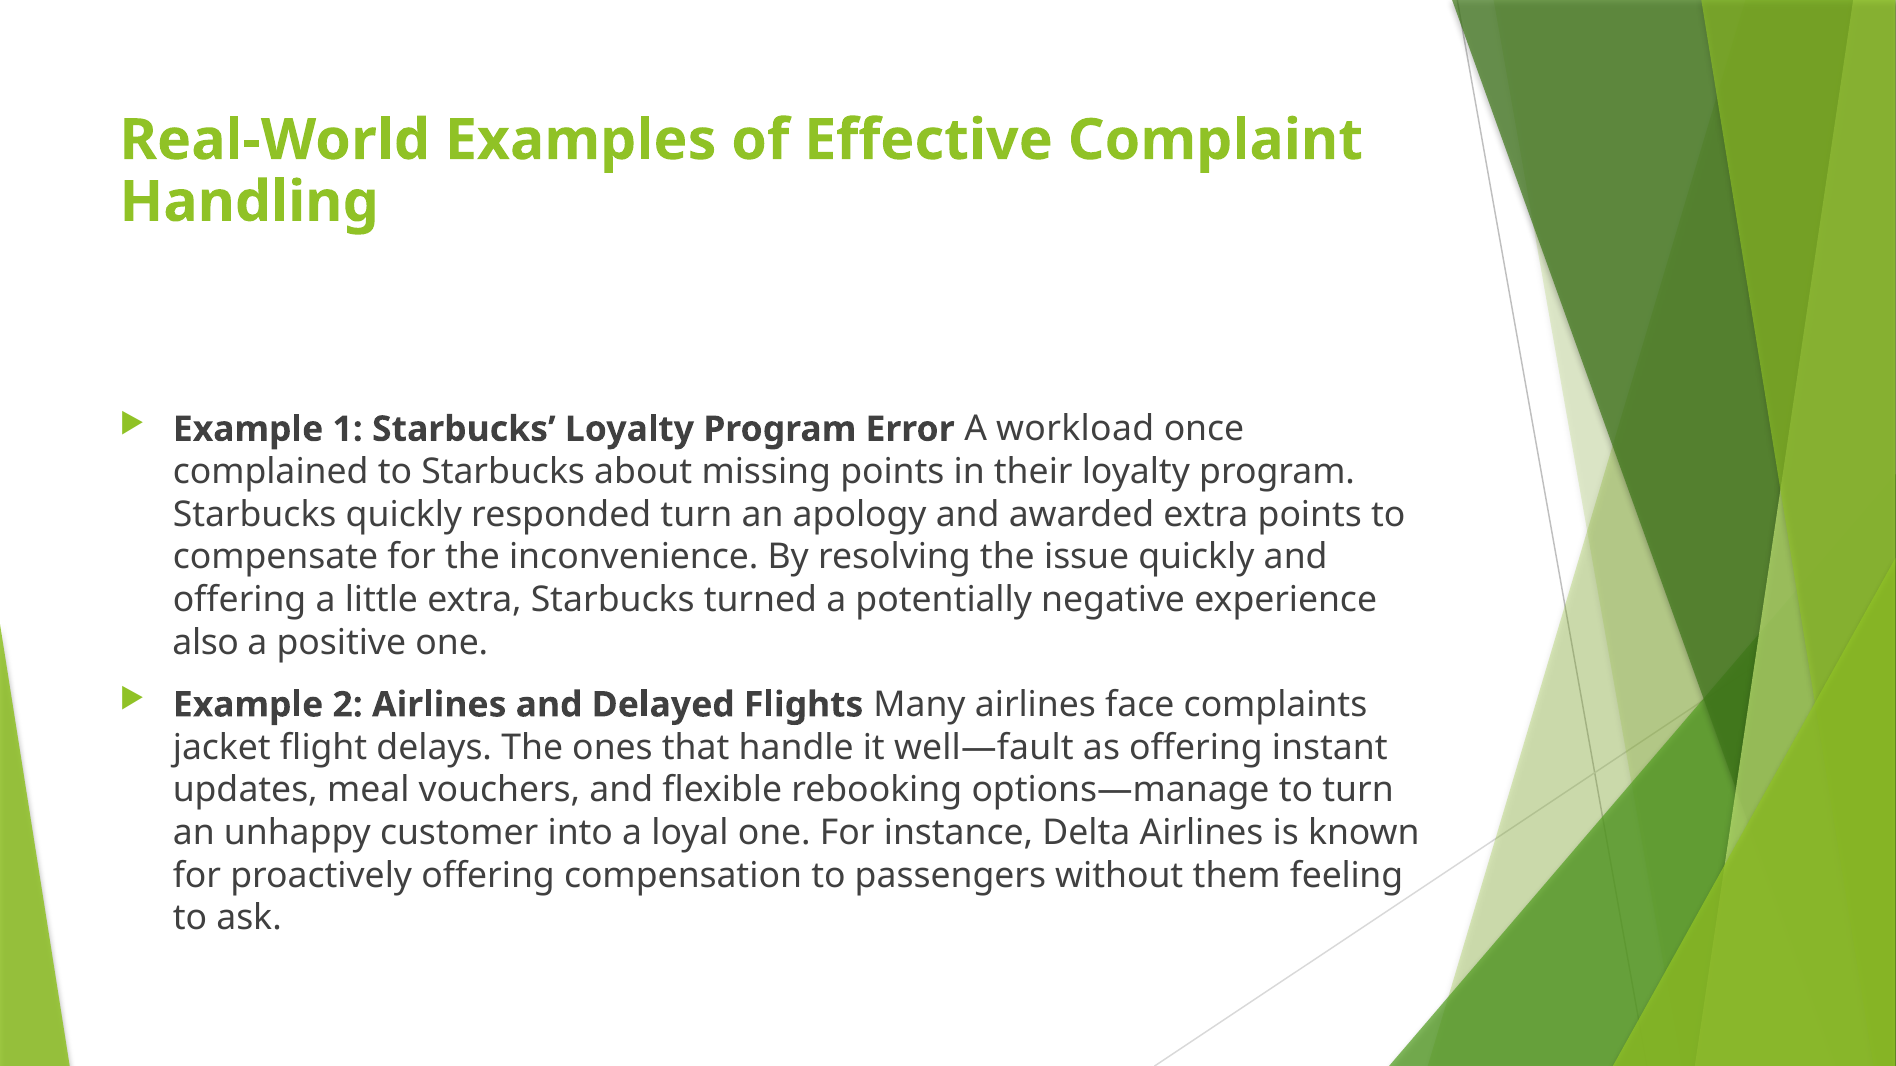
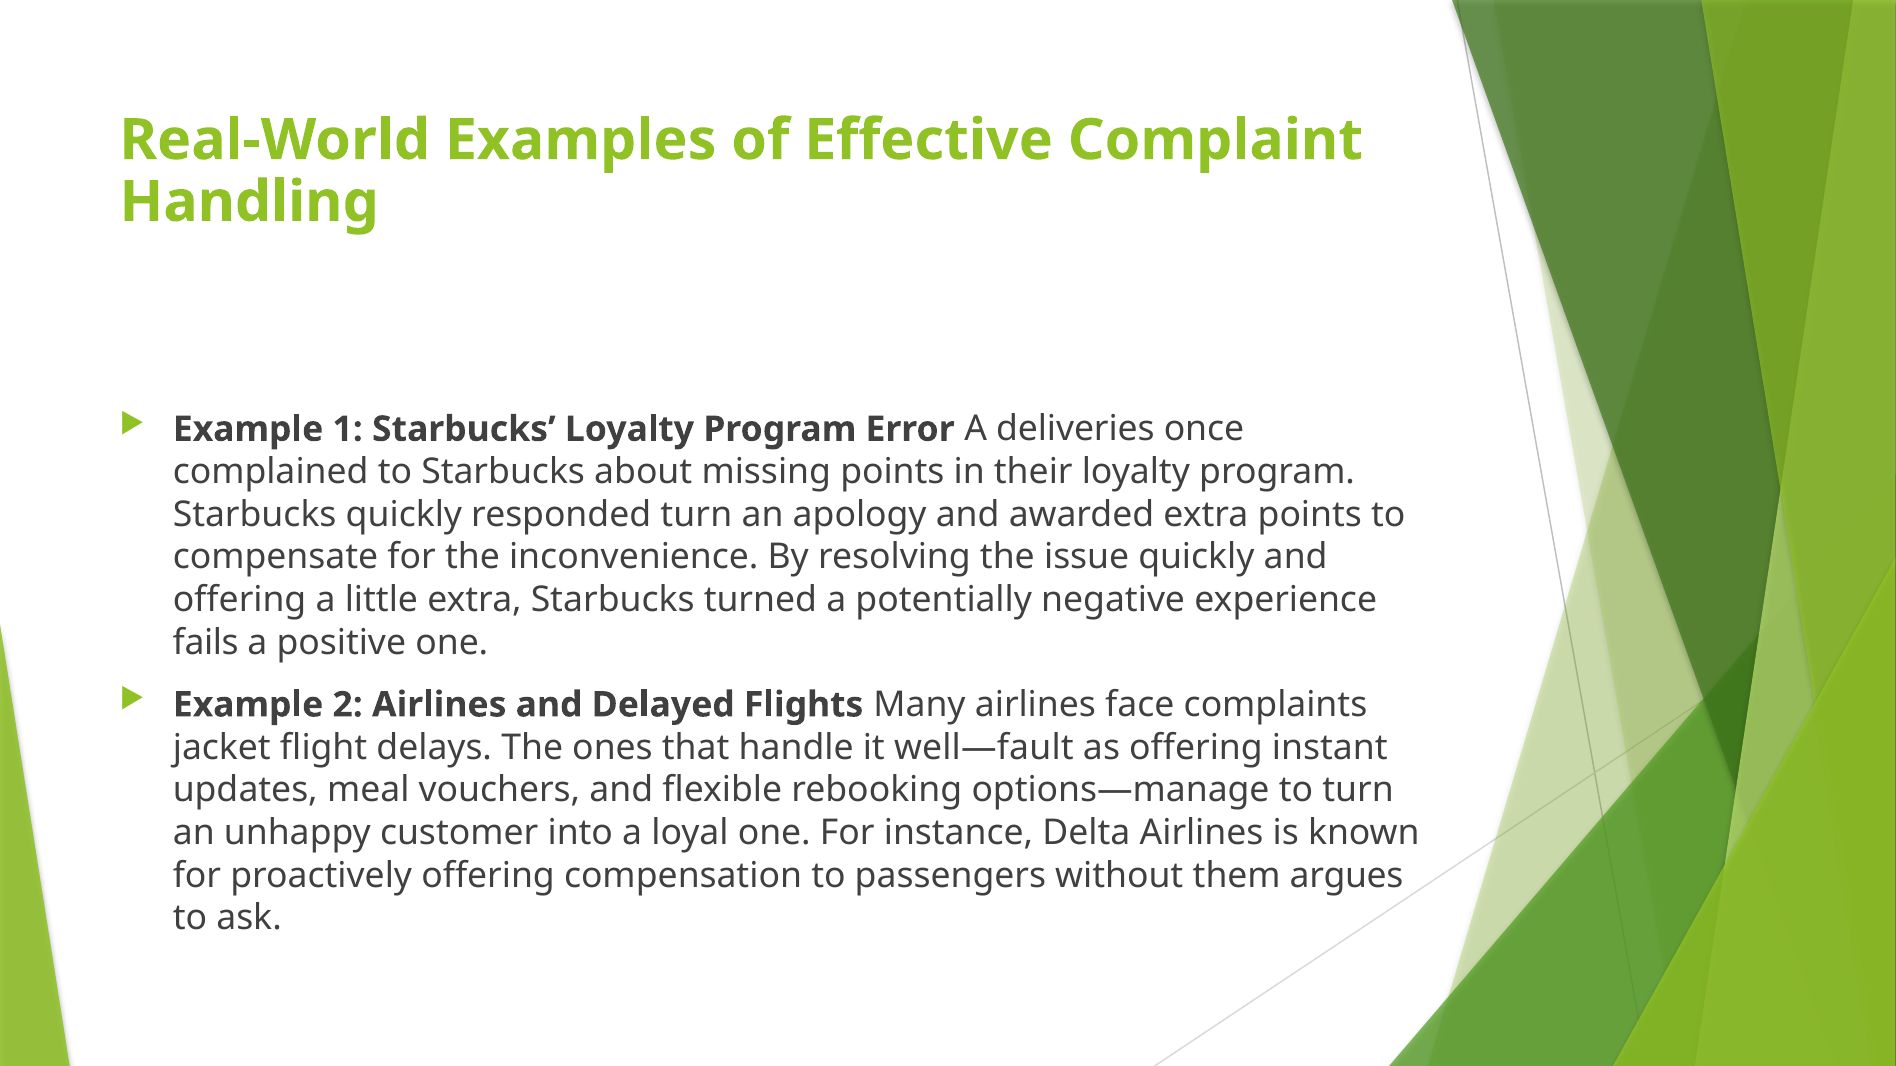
workload: workload -> deliveries (1075, 429)
also: also -> fails (206, 643)
feeling: feeling -> argues (1347, 876)
